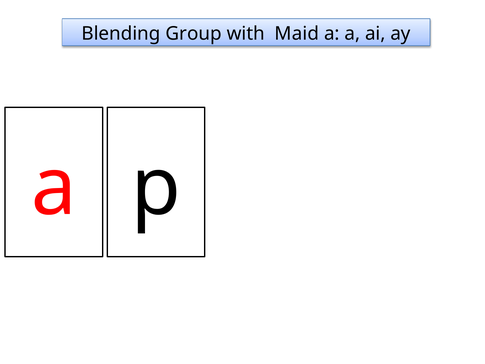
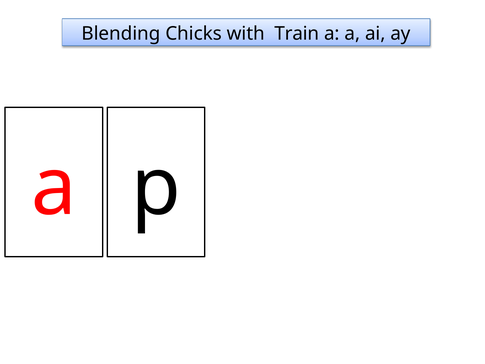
Group: Group -> Chicks (194, 34)
Maid: Maid -> Train (297, 34)
